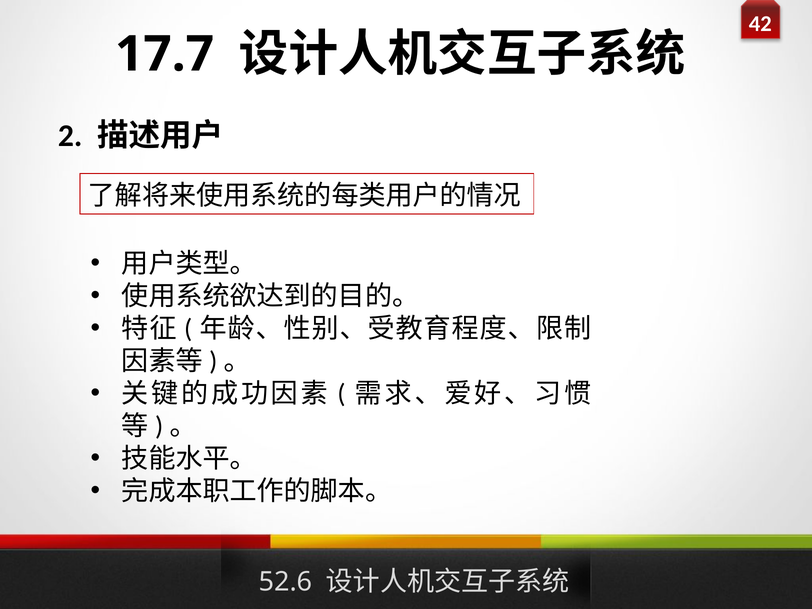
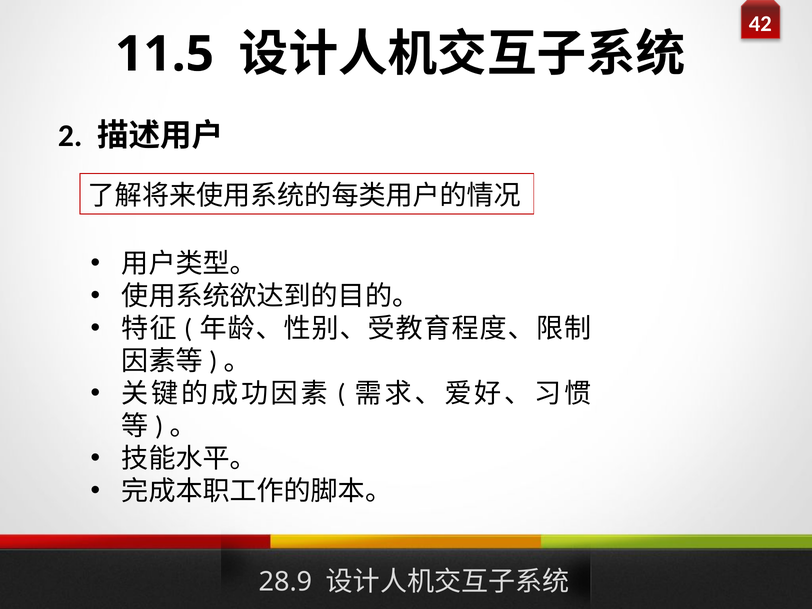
17.7: 17.7 -> 11.5 (165, 54)
52.6: 52.6 -> 28.9 (286, 582)
